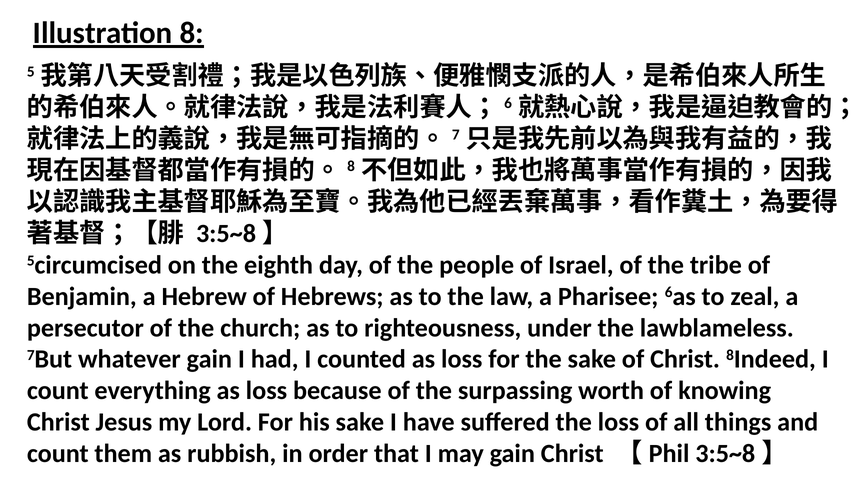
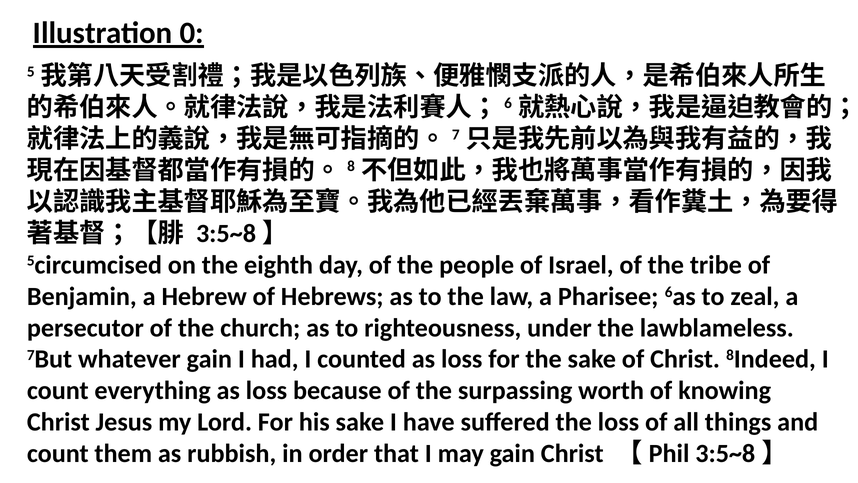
8: 8 -> 0 (192, 33)
